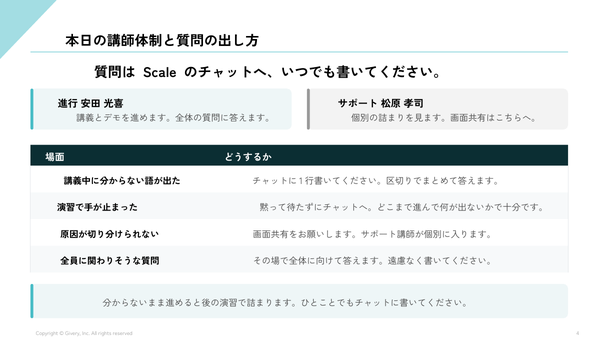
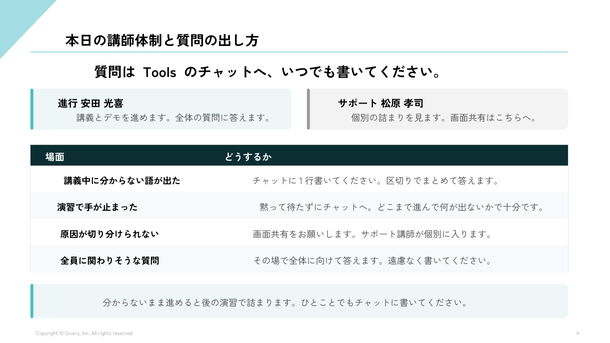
Scale: Scale -> Tools (160, 73)
